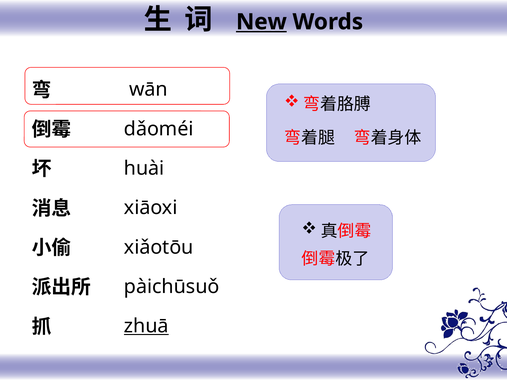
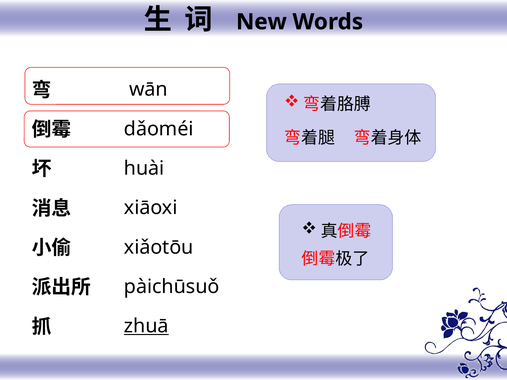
New underline: present -> none (261, 22)
